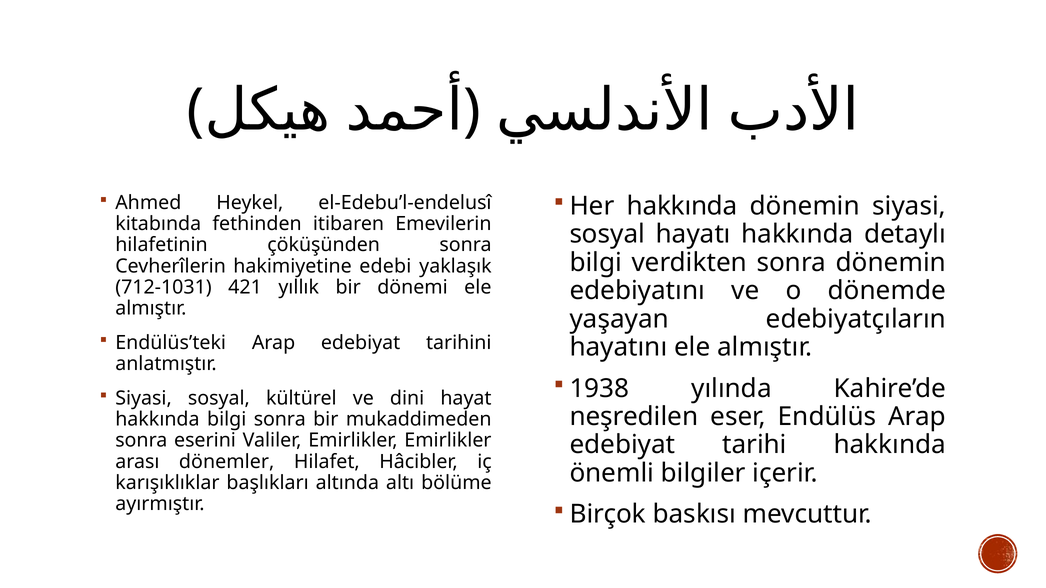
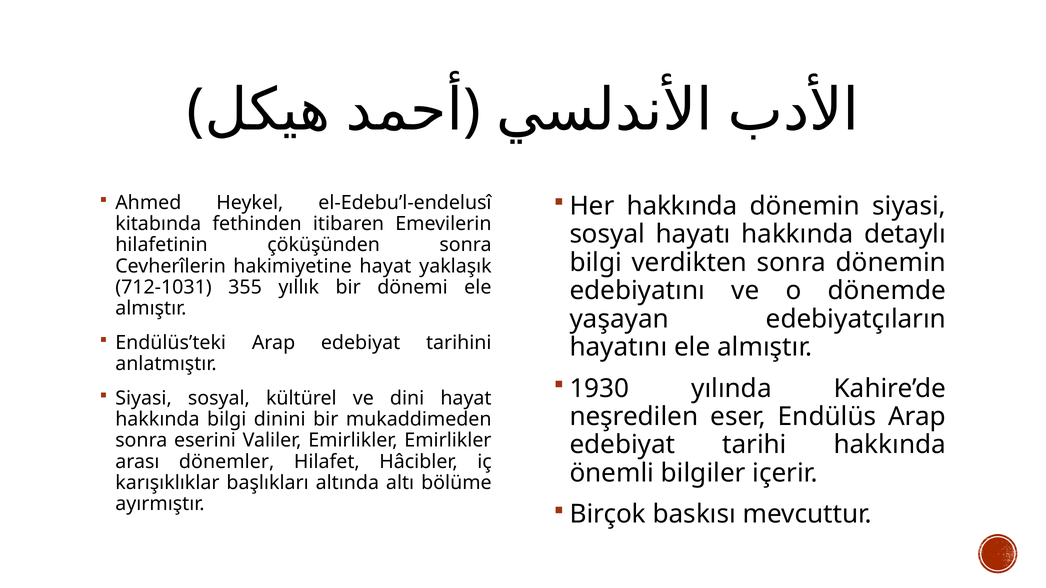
hakimiyetine edebi: edebi -> hayat (385, 266)
421: 421 -> 355 (245, 287)
1938: 1938 -> 1930 (599, 389)
bilgi sonra: sonra -> dinini (280, 420)
